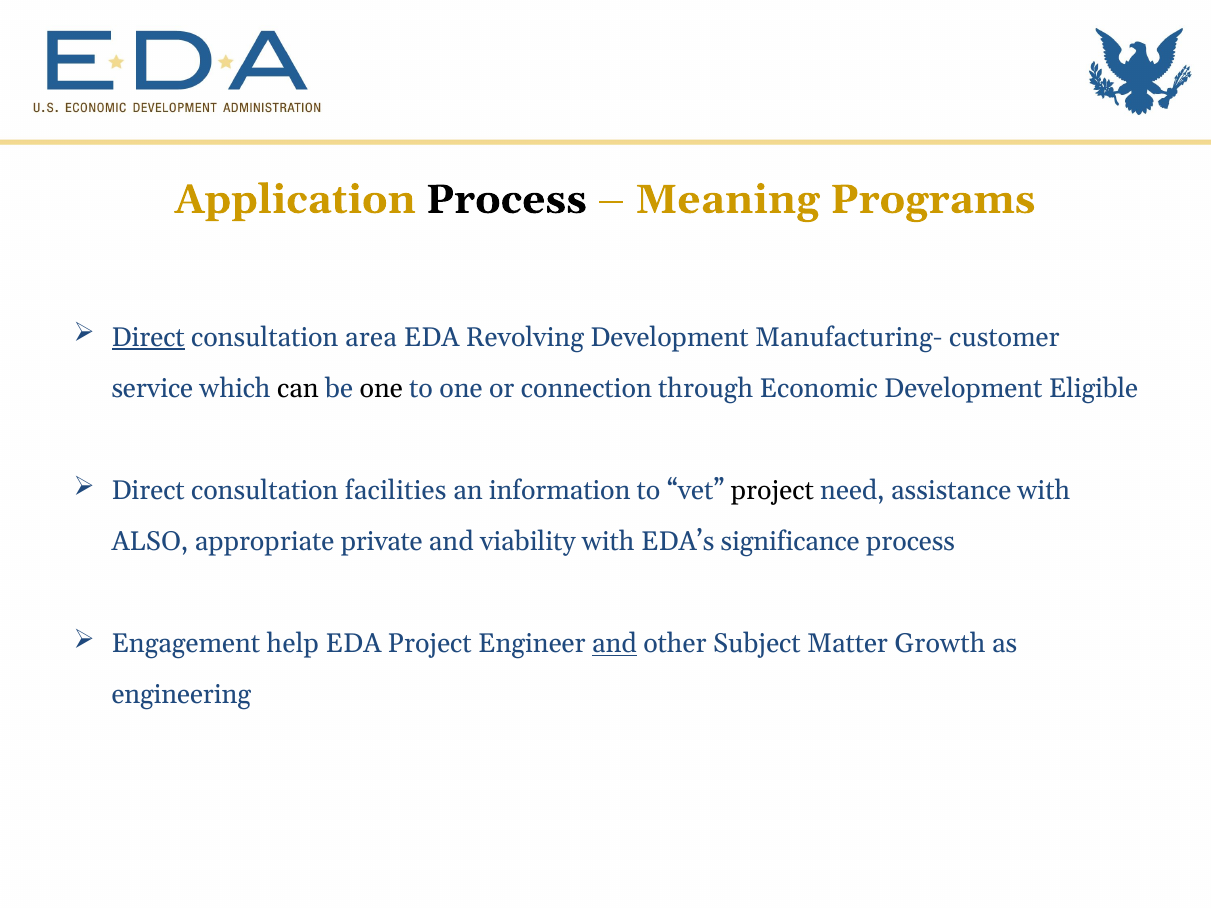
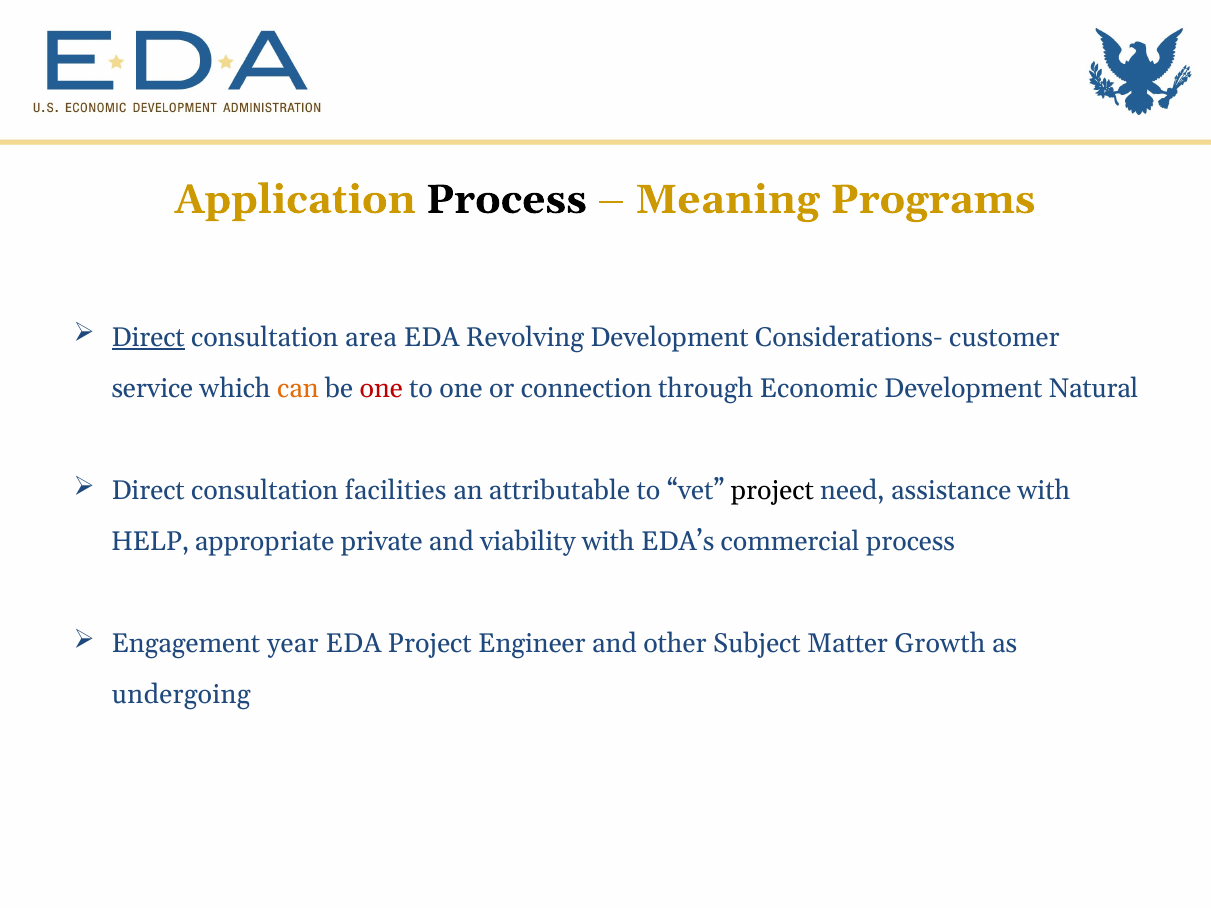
Manufacturing-: Manufacturing- -> Considerations- (849, 338)
can colour: black -> orange (298, 389)
one colour: black -> red (381, 389)
Eligible: Eligible -> Natural (1094, 389)
information: information -> attributable (560, 491)
ALSO: ALSO -> HELP (150, 542)
significance: significance -> commercial (790, 542)
help: help -> year (293, 644)
and underline: present -> none (615, 644)
engineering: engineering -> undergoing (181, 695)
